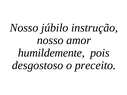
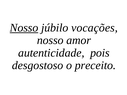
Nosso underline: none -> present (24, 28)
instrução: instrução -> vocações (95, 28)
humildemente: humildemente -> autenticidade (51, 53)
